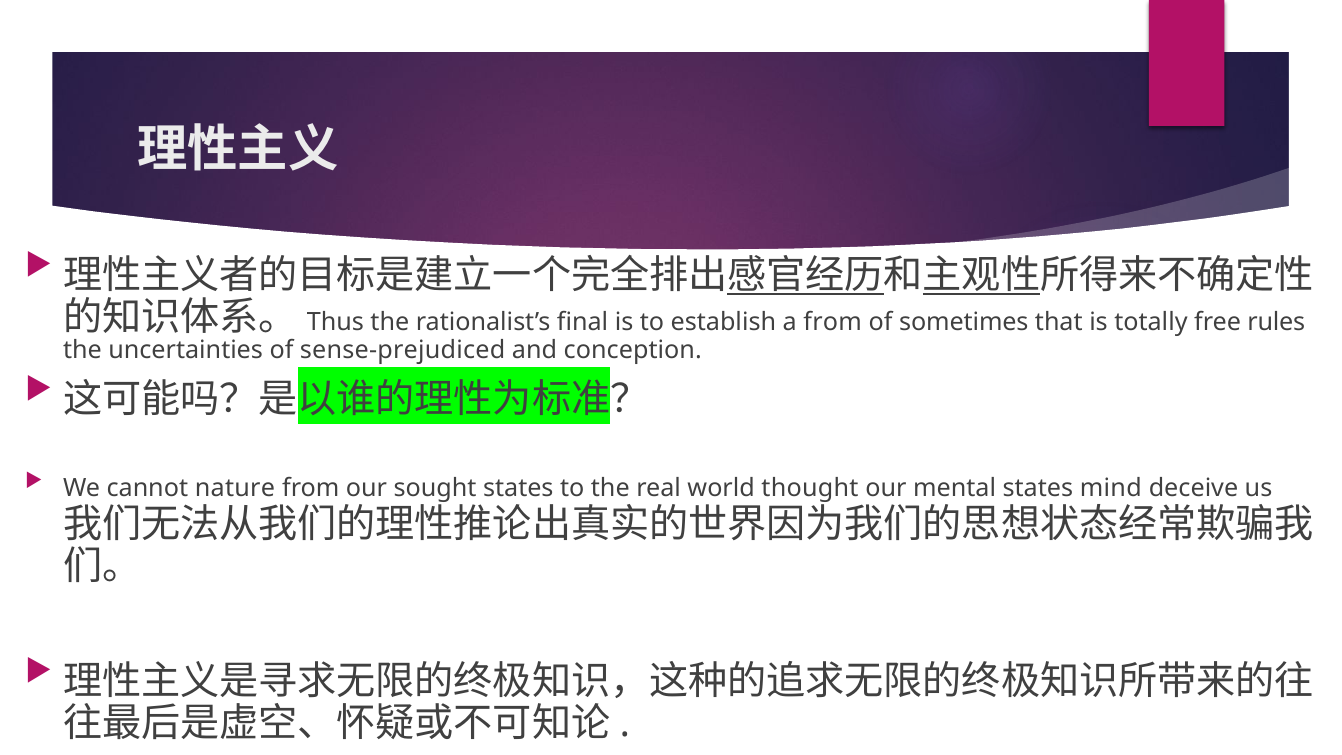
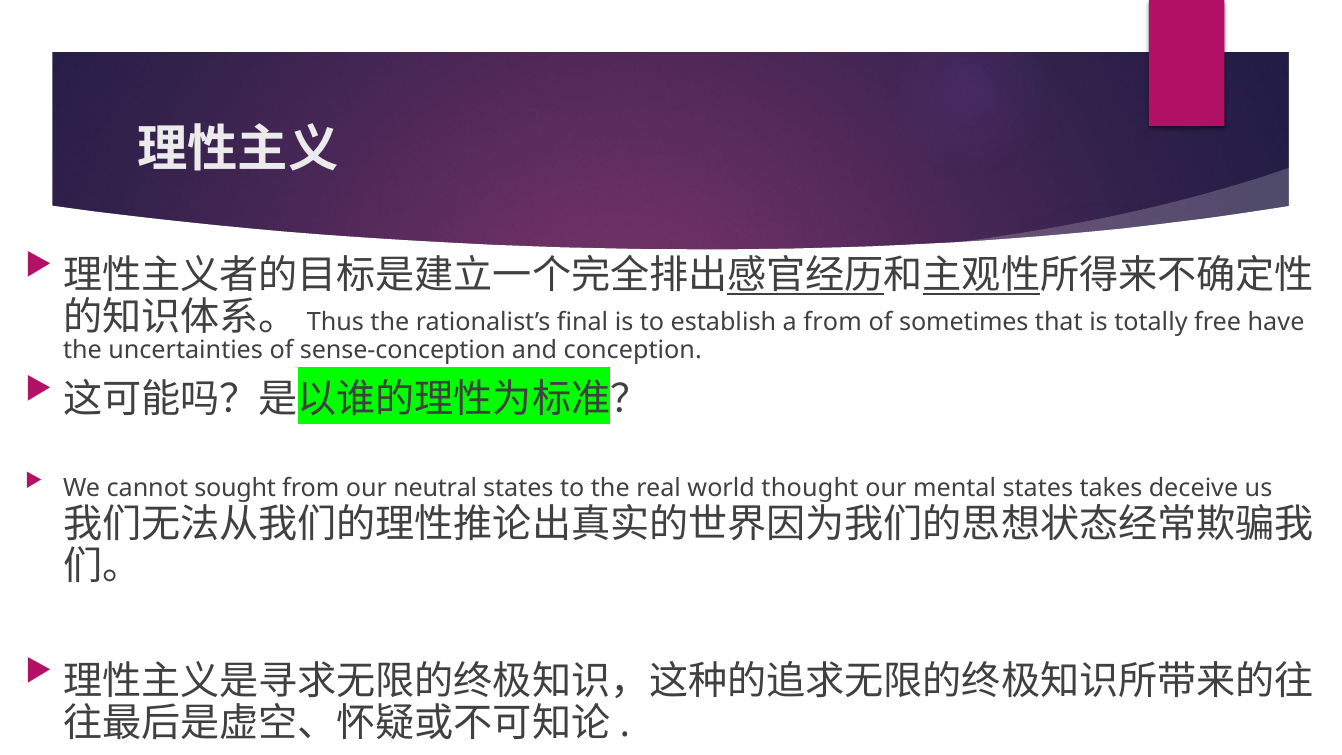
rules: rules -> have (1276, 322)
sense-prejudiced: sense-prejudiced -> sense-conception (403, 351)
nature: nature -> sought (235, 488)
sought: sought -> neutral (435, 488)
mind: mind -> takes (1111, 488)
